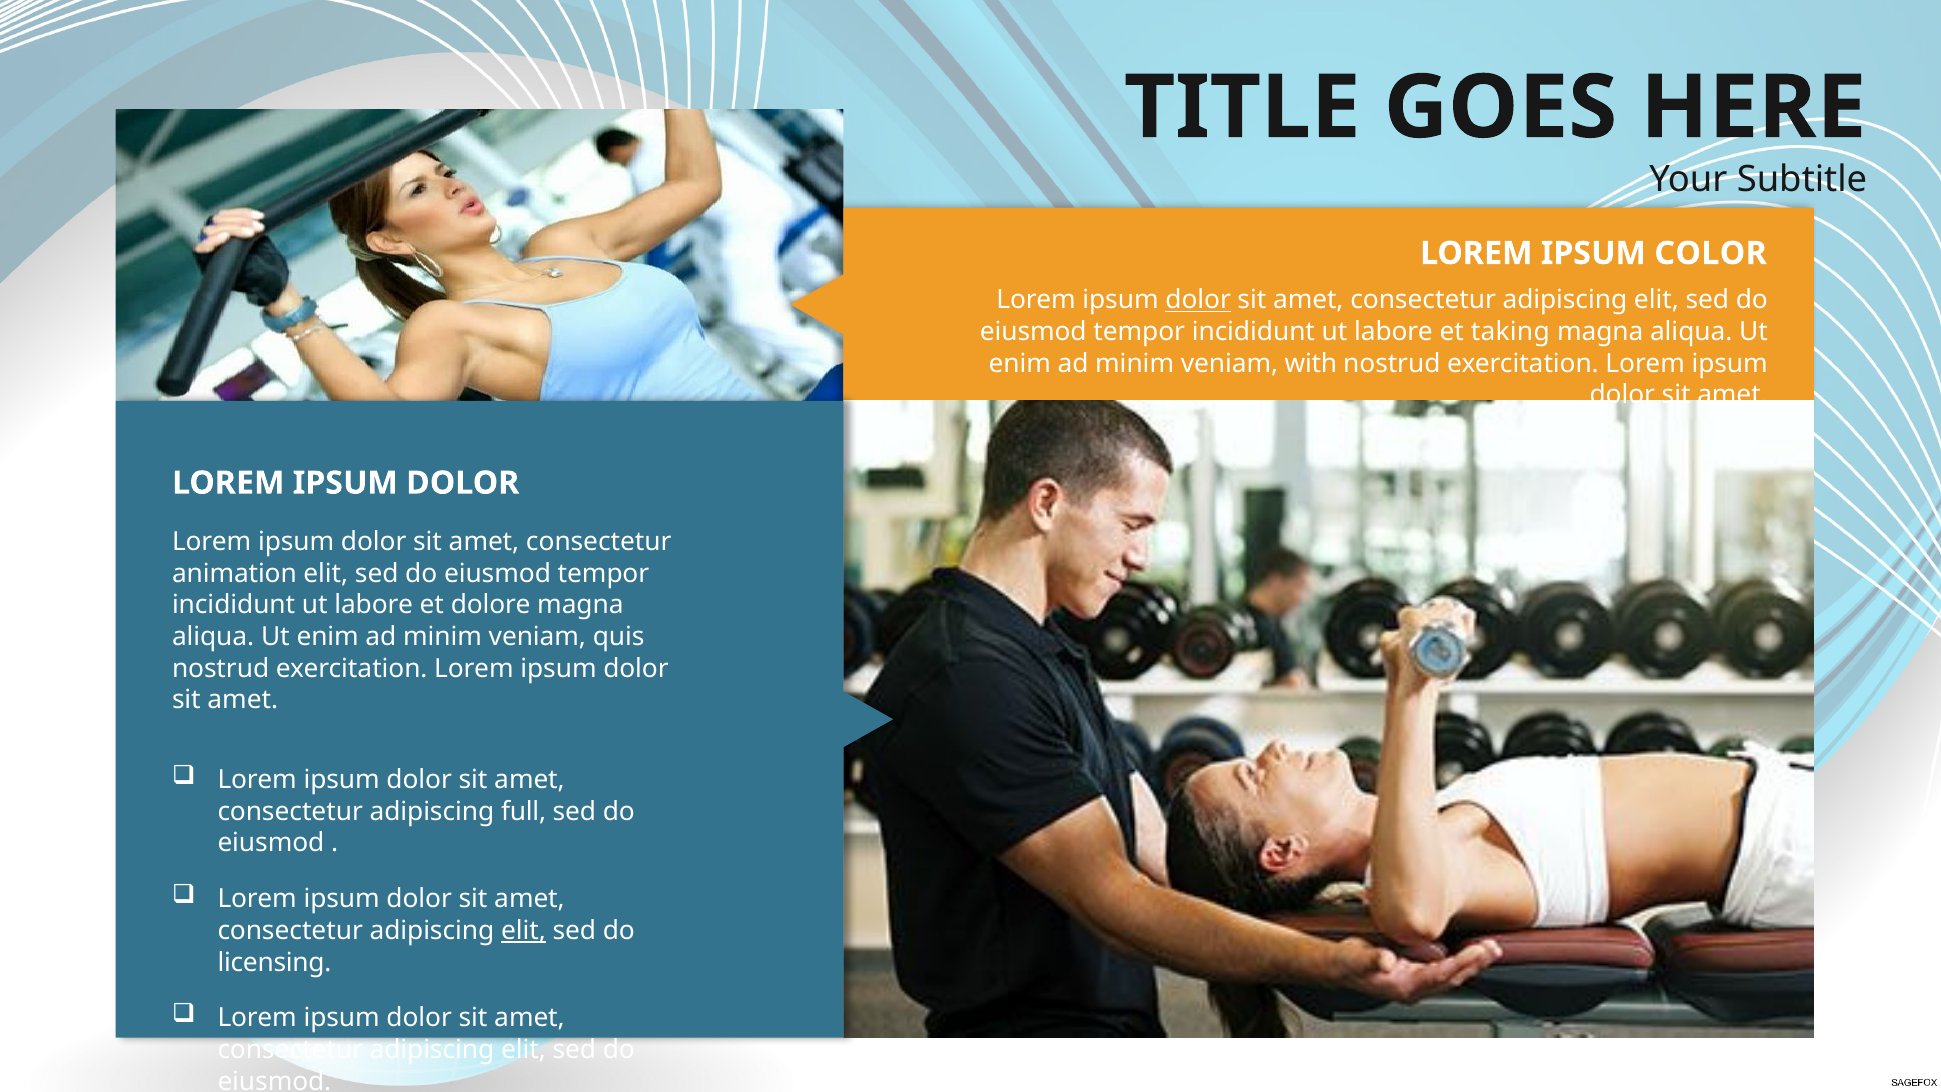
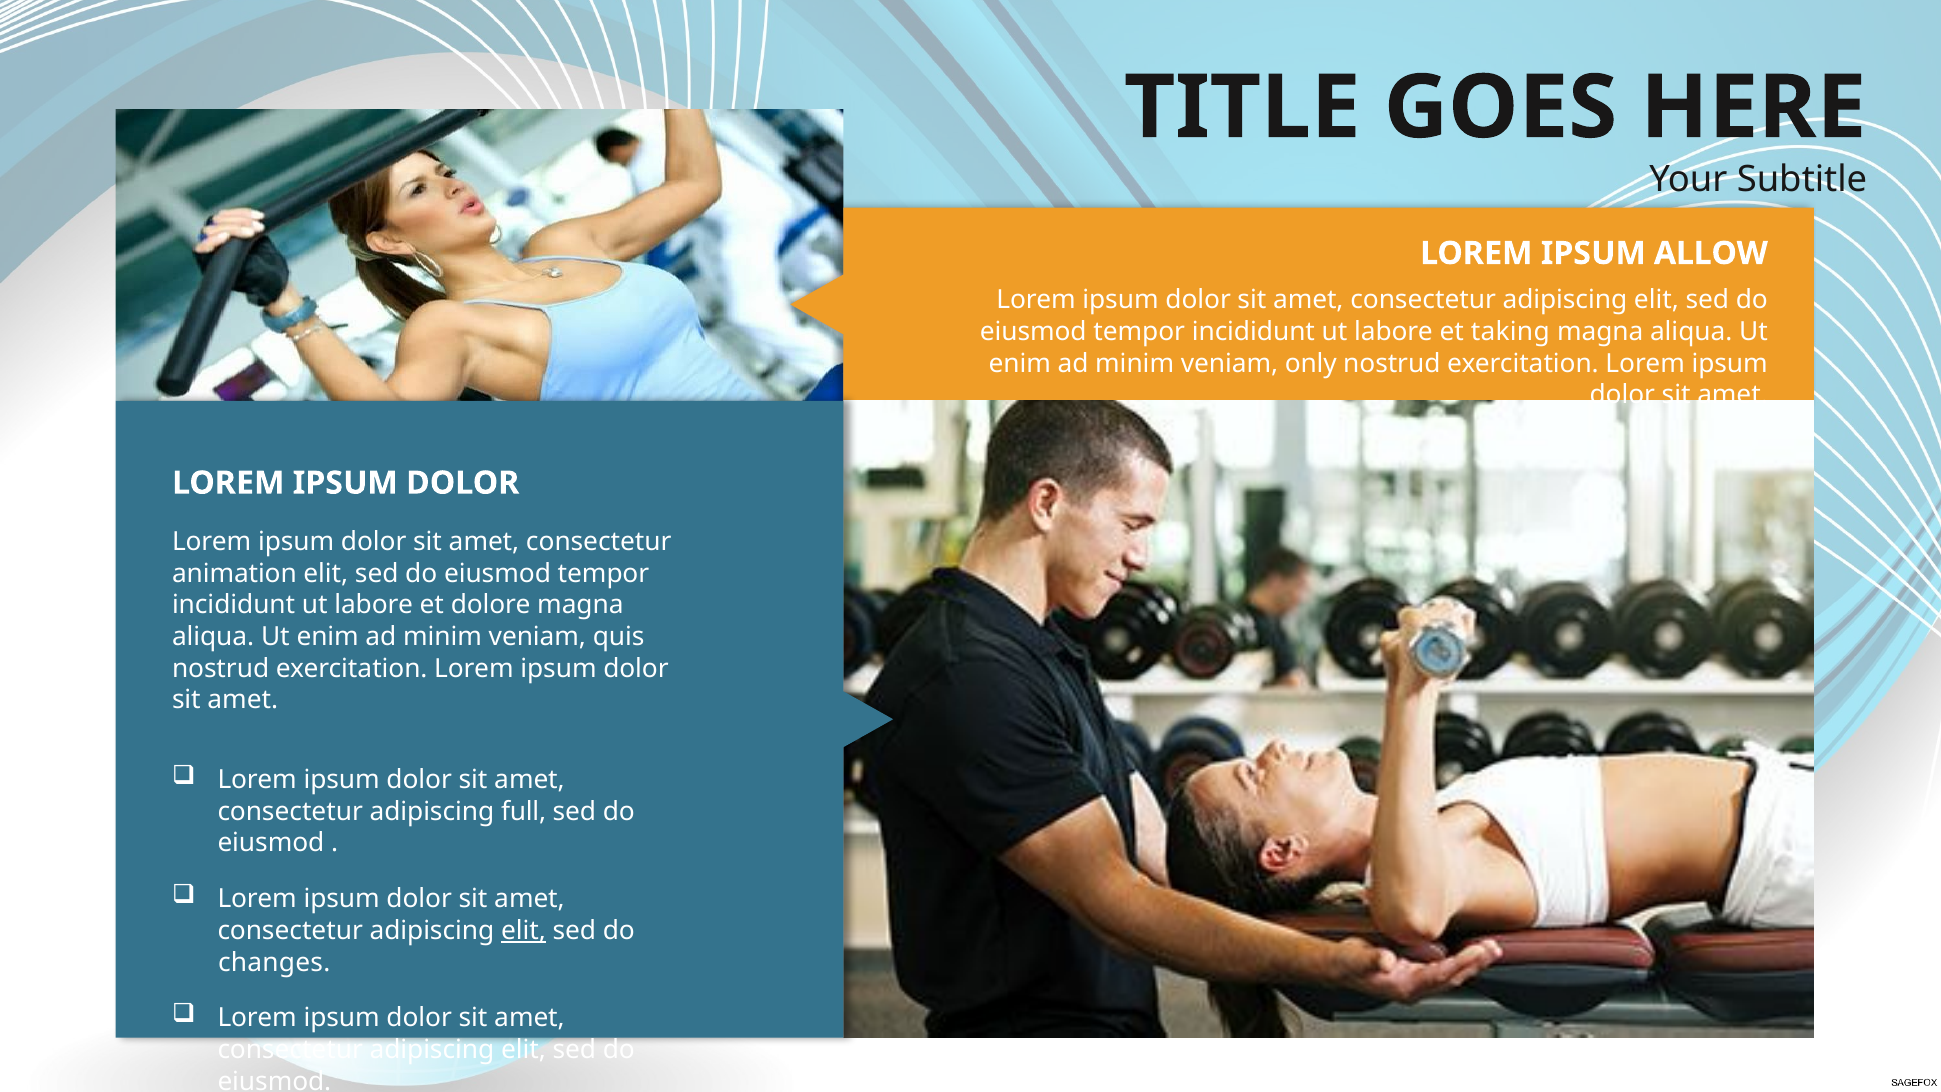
COLOR: COLOR -> ALLOW (1711, 253)
dolor underline: present -> none (1198, 300)
with: with -> only (1311, 363)
licensing: licensing -> changes (274, 962)
